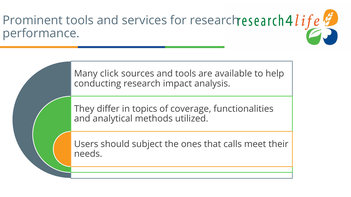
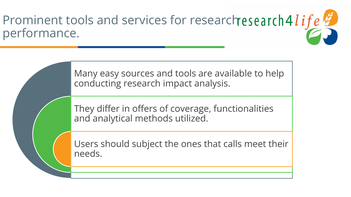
click: click -> easy (109, 74)
topics: topics -> offers (145, 109)
